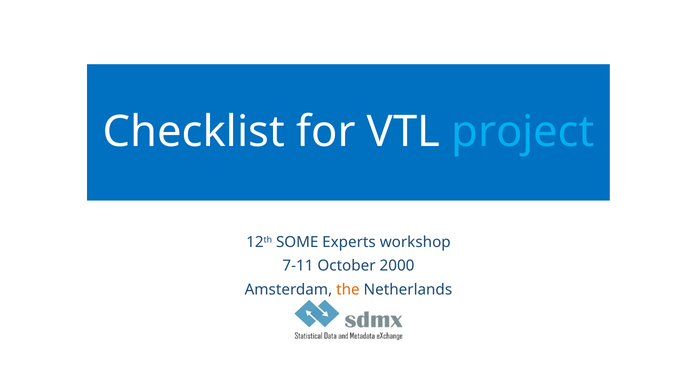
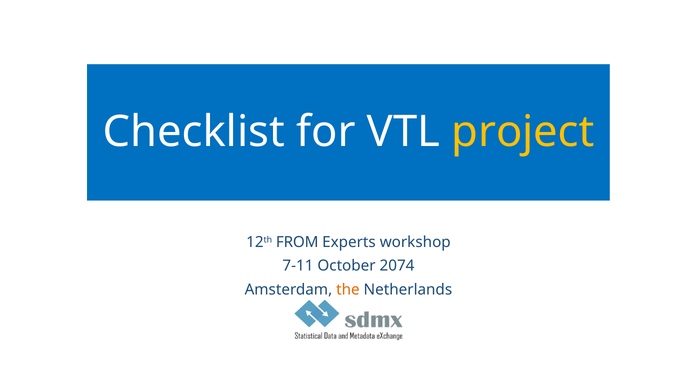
project colour: light blue -> yellow (523, 132)
SOME: SOME -> FROM (297, 242)
2000: 2000 -> 2074 (397, 266)
